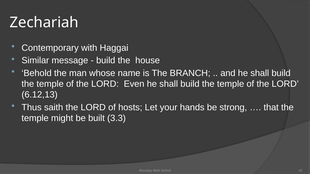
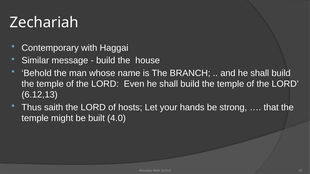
3.3: 3.3 -> 4.0 (117, 118)
